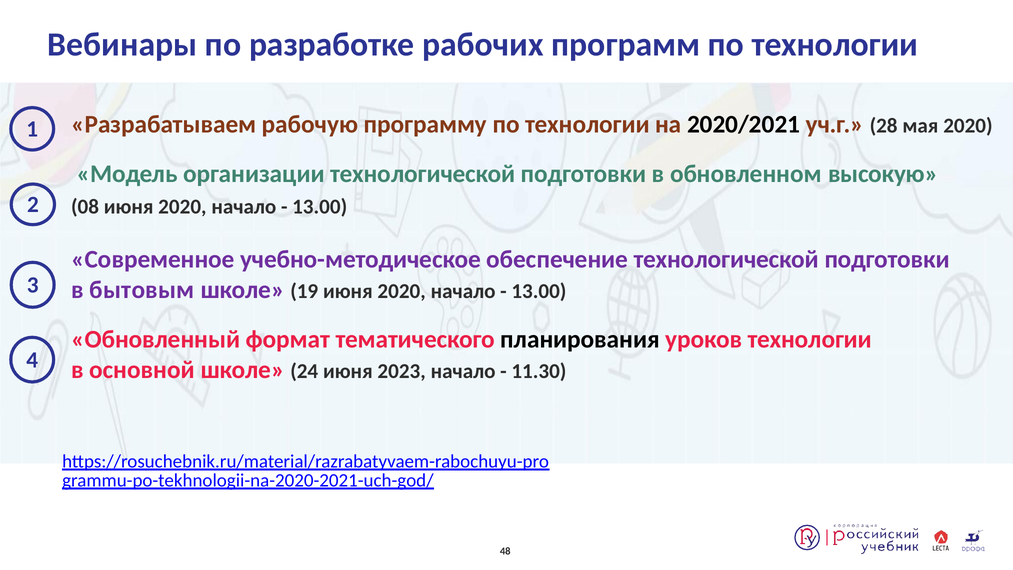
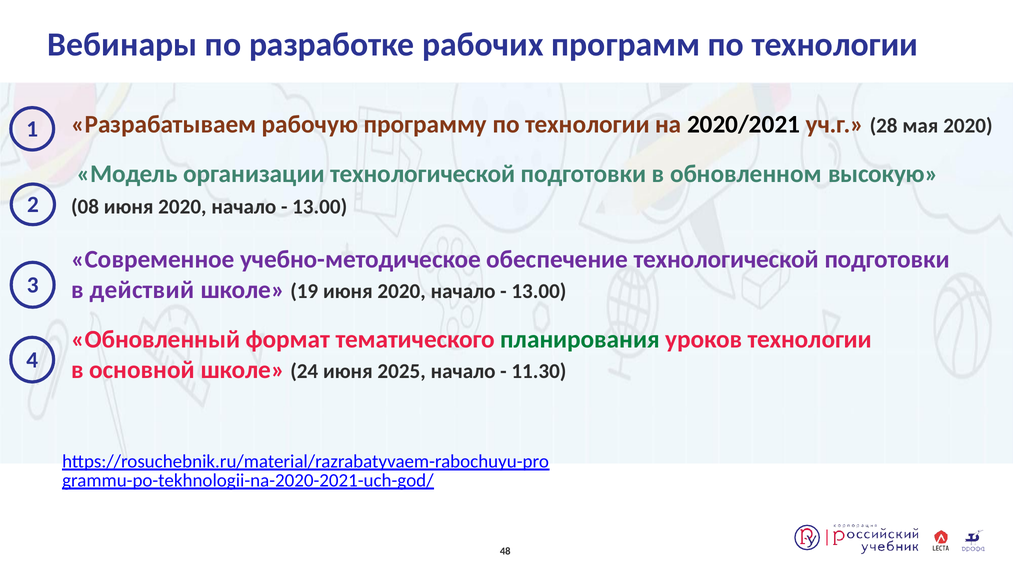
бытовым: бытовым -> действий (142, 290)
планирования colour: black -> green (580, 339)
2023: 2023 -> 2025 (402, 371)
